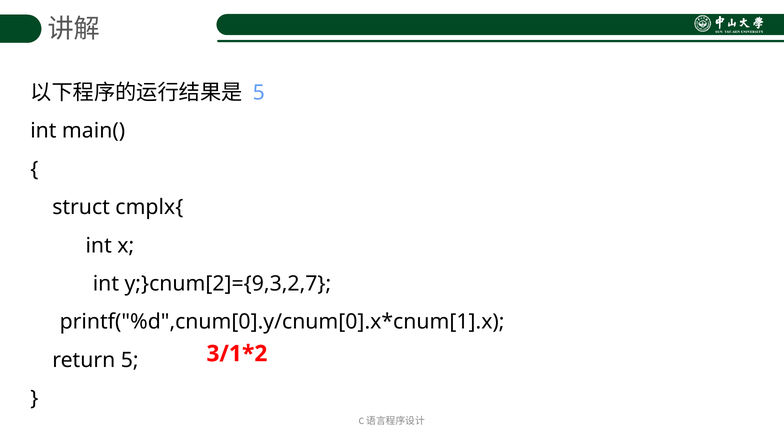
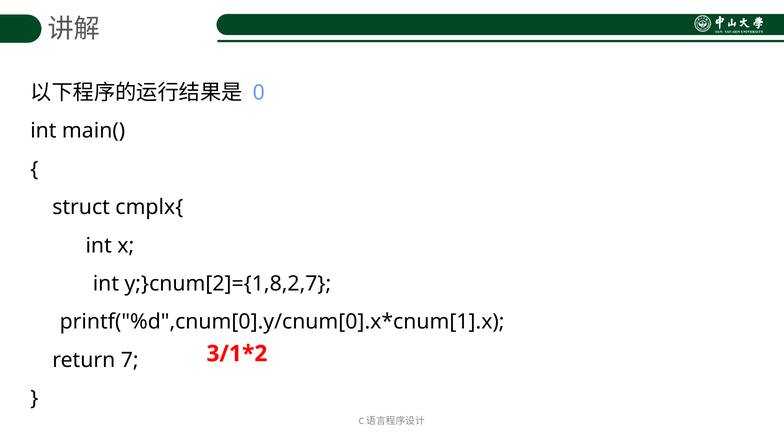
5: 5 -> 0 (259, 93)
y;}cnum[2]={9,3,2,7: y;}cnum[2]={9,3,2,7 -> y;}cnum[2]={1,8,2,7 (228, 284)
return 5: 5 -> 7 (130, 360)
